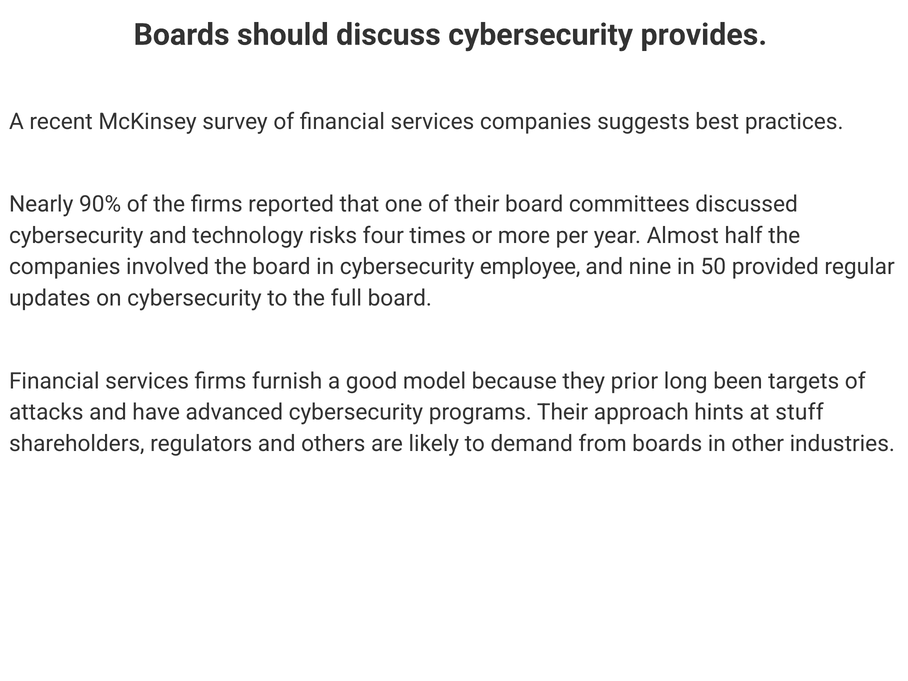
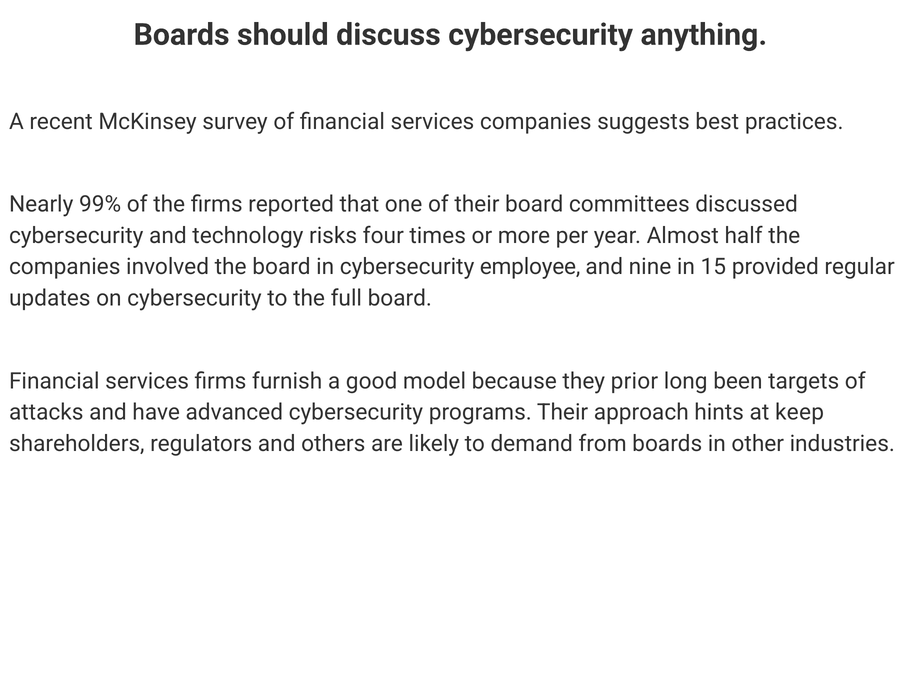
provides: provides -> anything (704, 35)
90%: 90% -> 99% (100, 204)
50: 50 -> 15 (713, 267)
stuff: stuff -> keep (800, 412)
